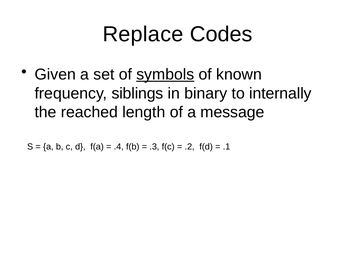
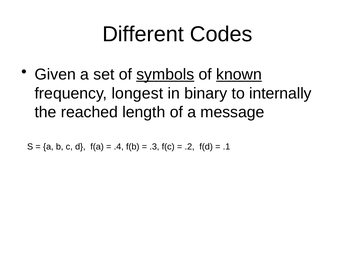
Replace: Replace -> Different (143, 34)
known underline: none -> present (239, 74)
siblings: siblings -> longest (137, 93)
